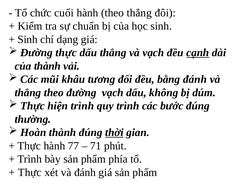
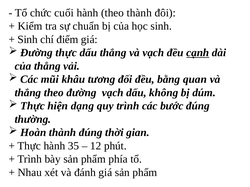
theo thẳng: thẳng -> thành (139, 13)
dạng: dạng -> điểm (68, 40)
của thành: thành -> thẳng (47, 66)
bằng đánh: đánh -> quan (195, 80)
hiện trình: trình -> dạng (82, 106)
thời underline: present -> none (114, 133)
77: 77 -> 35 (74, 146)
71: 71 -> 12 (96, 146)
Thực: Thực -> Nhau (30, 173)
